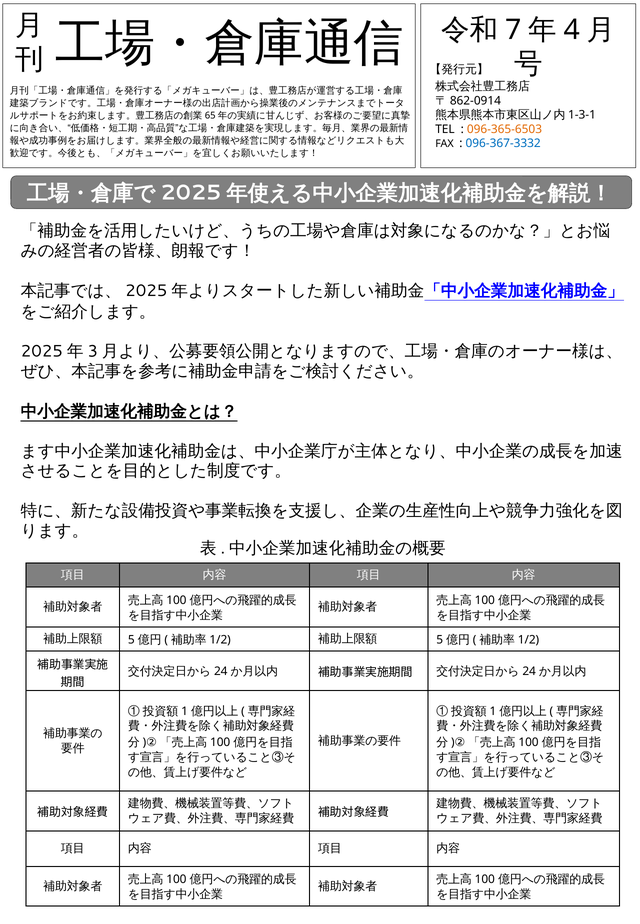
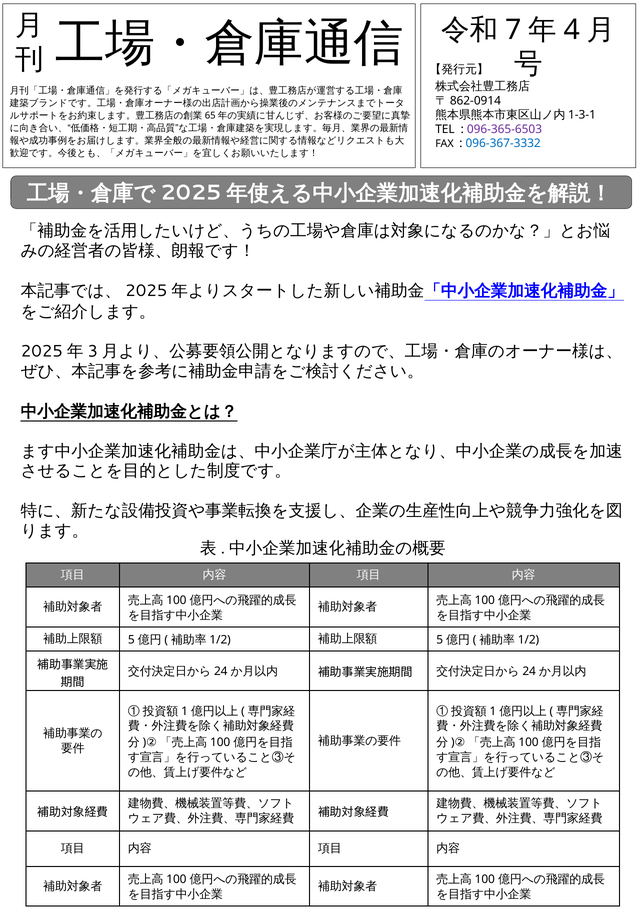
096-365-6503 colour: orange -> purple (504, 129)
